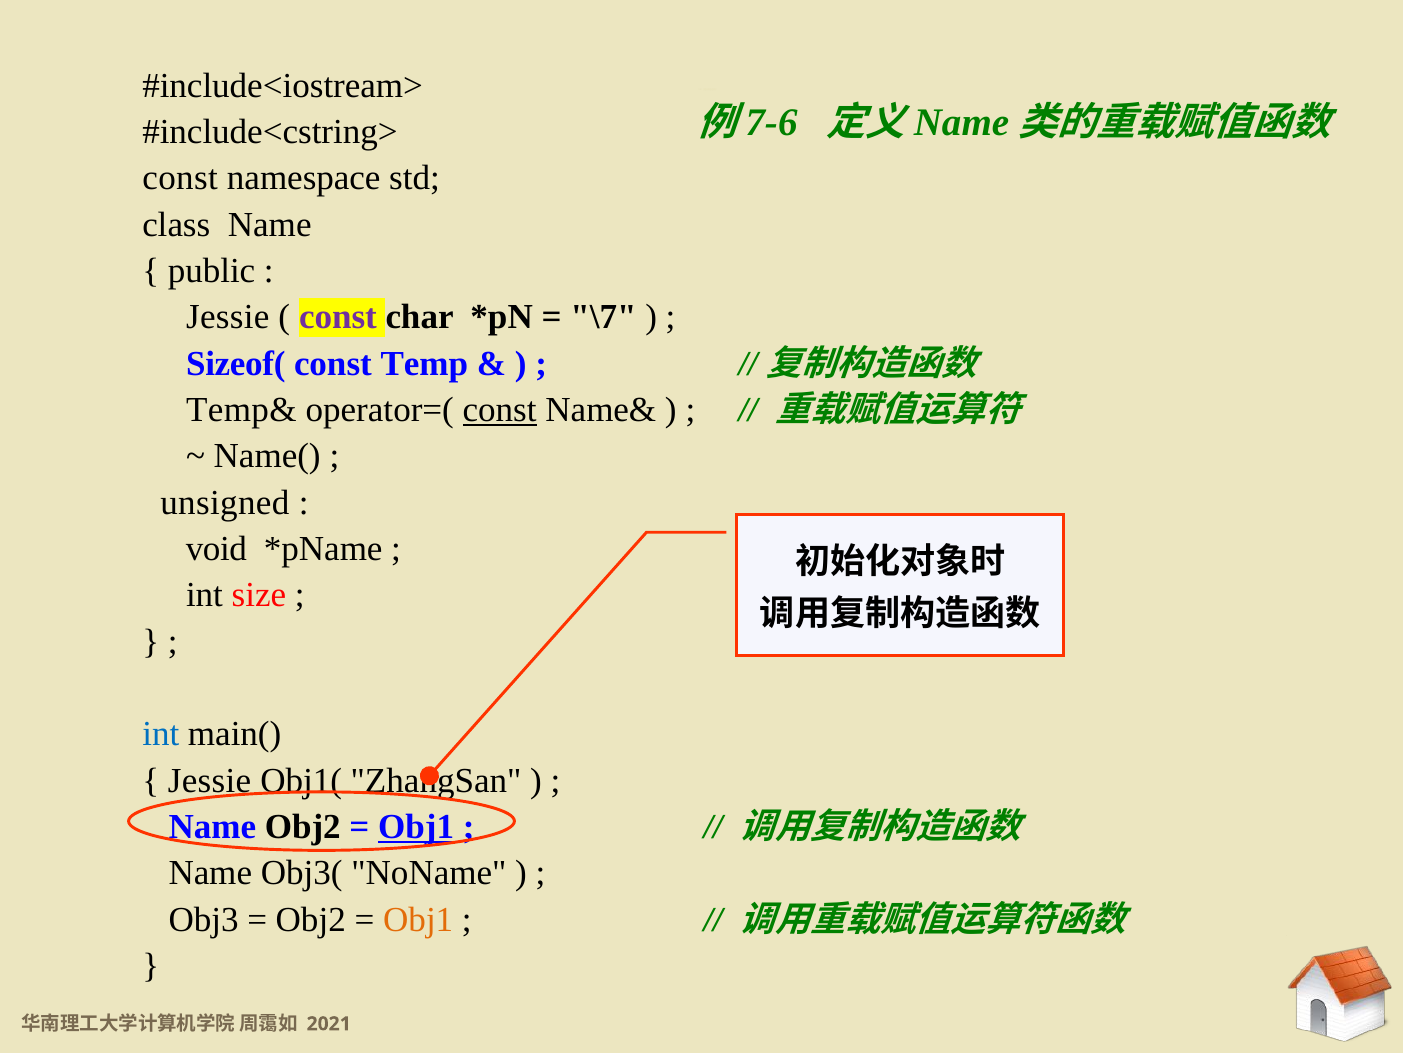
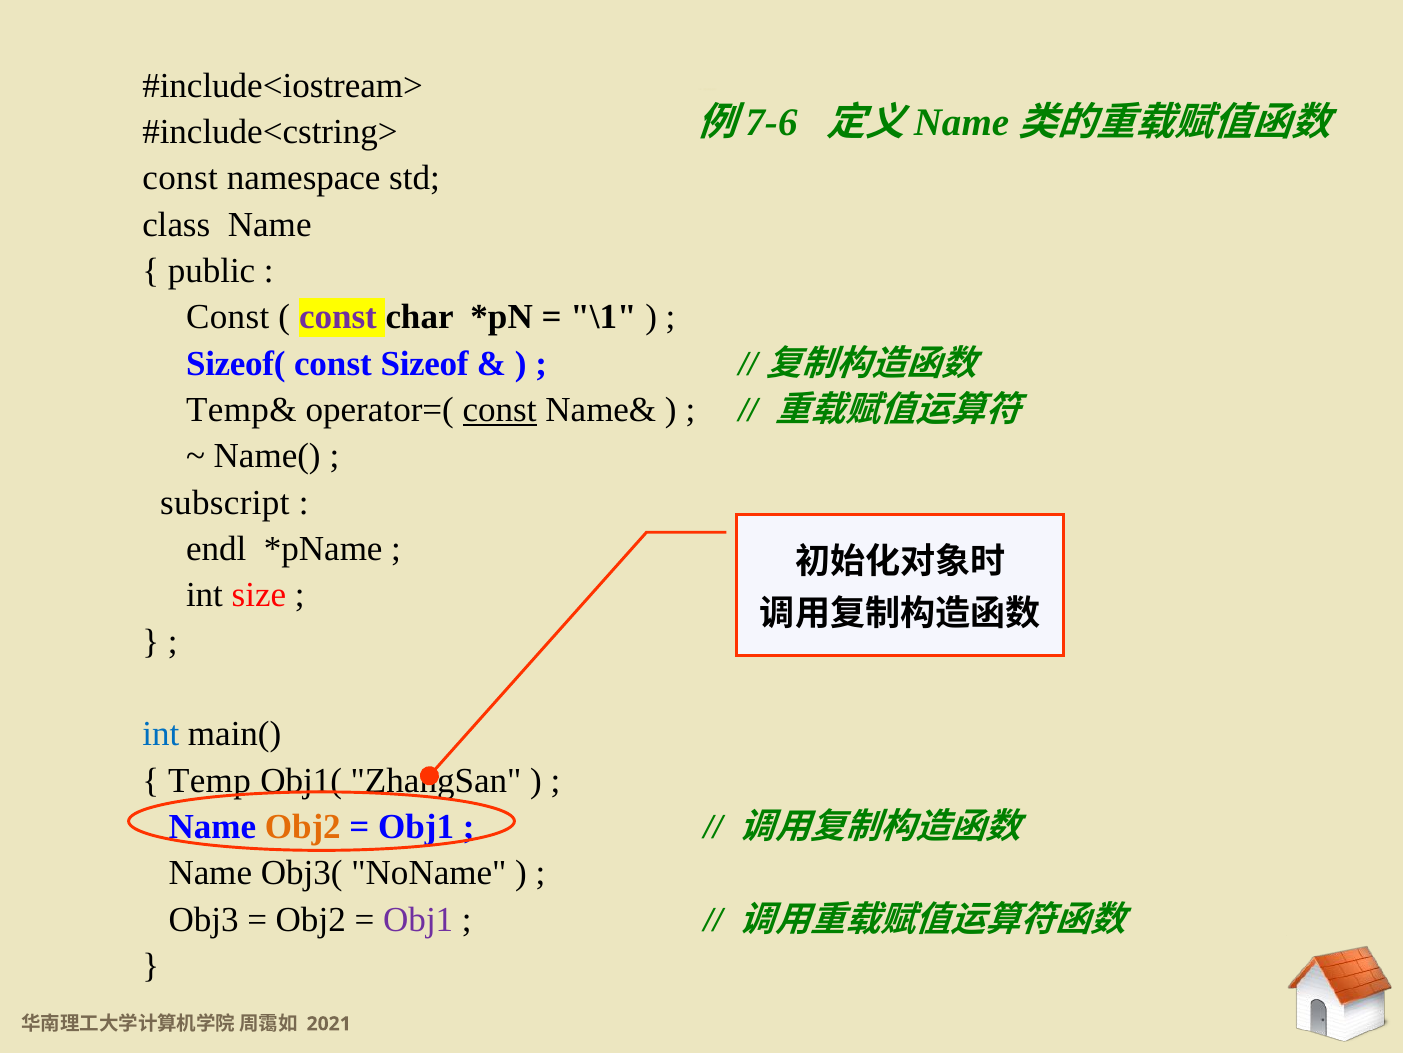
Jessie: Jessie -> Const (228, 317)
\7: \7 -> \1 (603, 317)
Temp: Temp -> Sizeof (425, 363)
unsigned: unsigned -> subscript (225, 502)
void: void -> endl (216, 549)
Jessie: Jessie -> Temp (209, 780)
Obj2 colour: black -> orange (303, 826)
Obj1 underline: present -> none (416, 826)
Obj1 colour: orange -> purple (418, 919)
